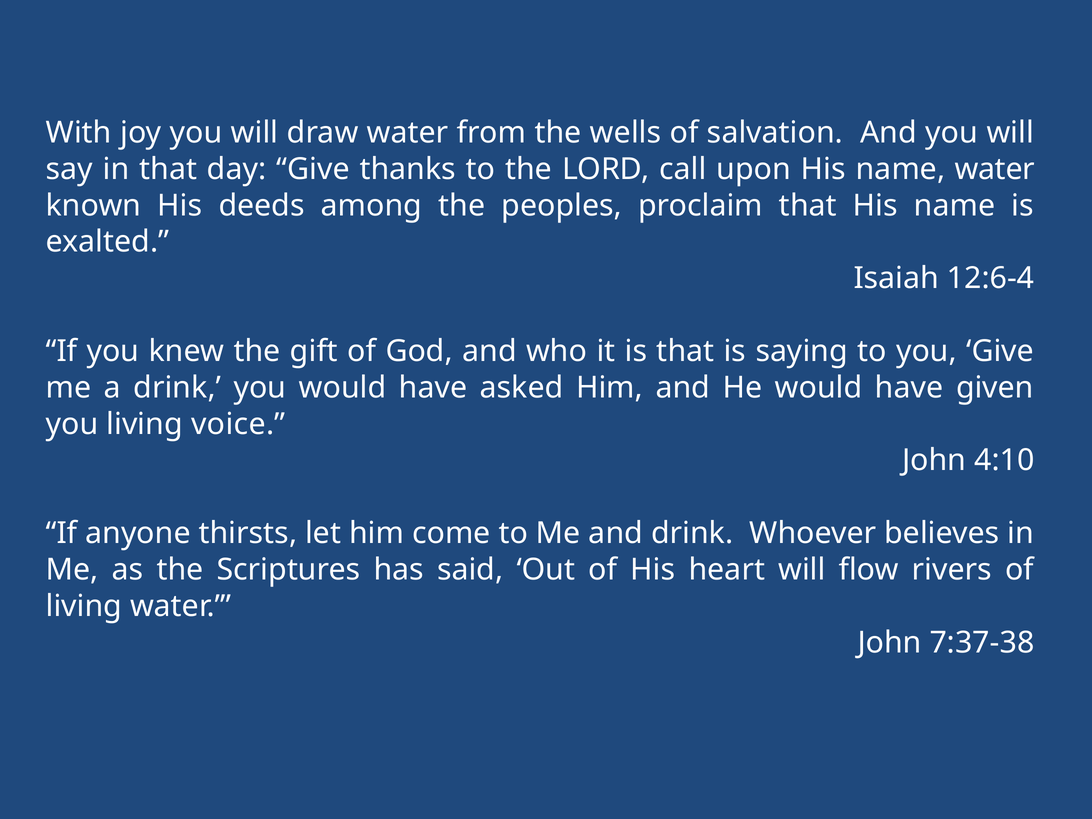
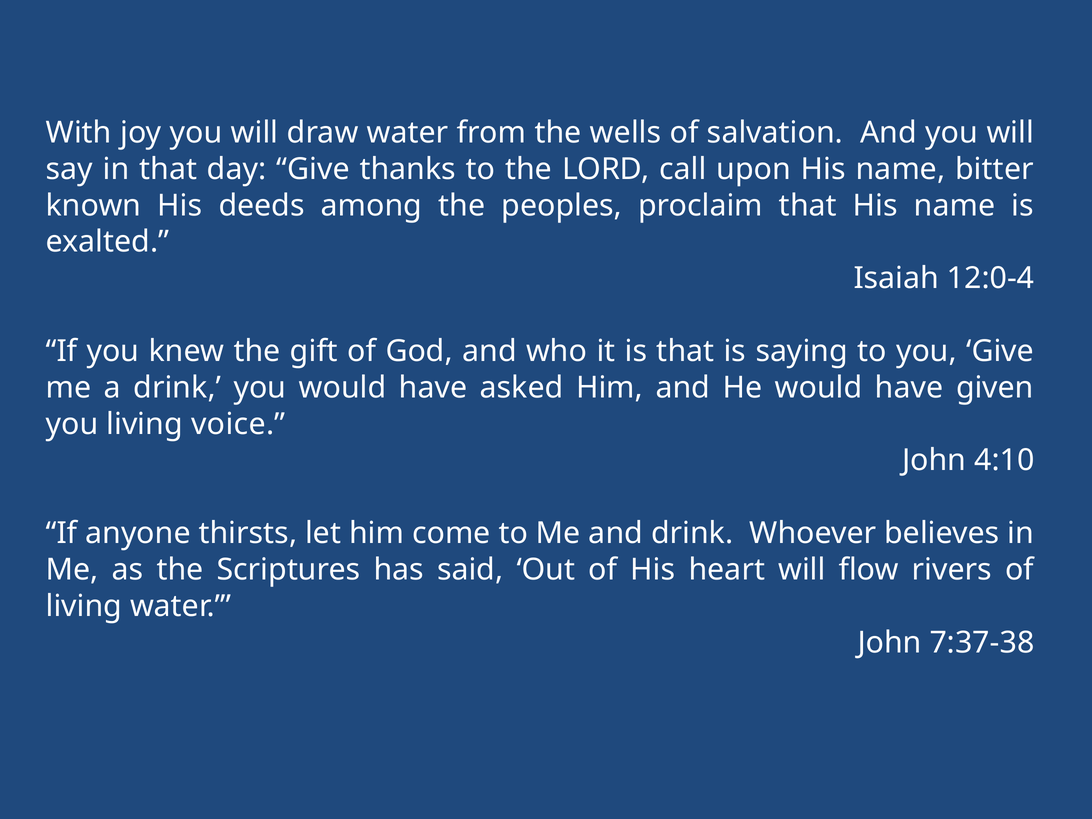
name water: water -> bitter (995, 169)
12:6-4: 12:6-4 -> 12:0-4 (991, 278)
